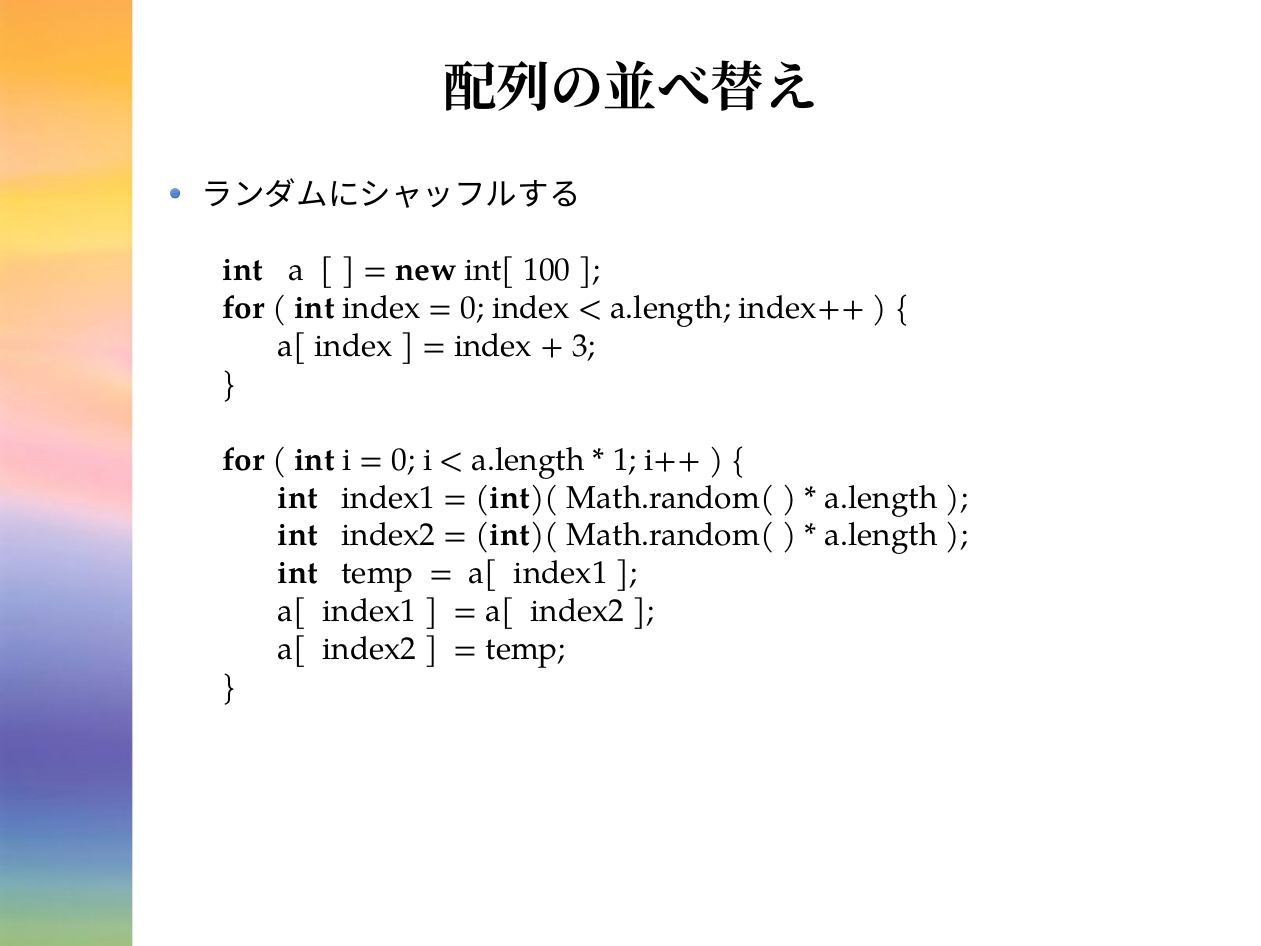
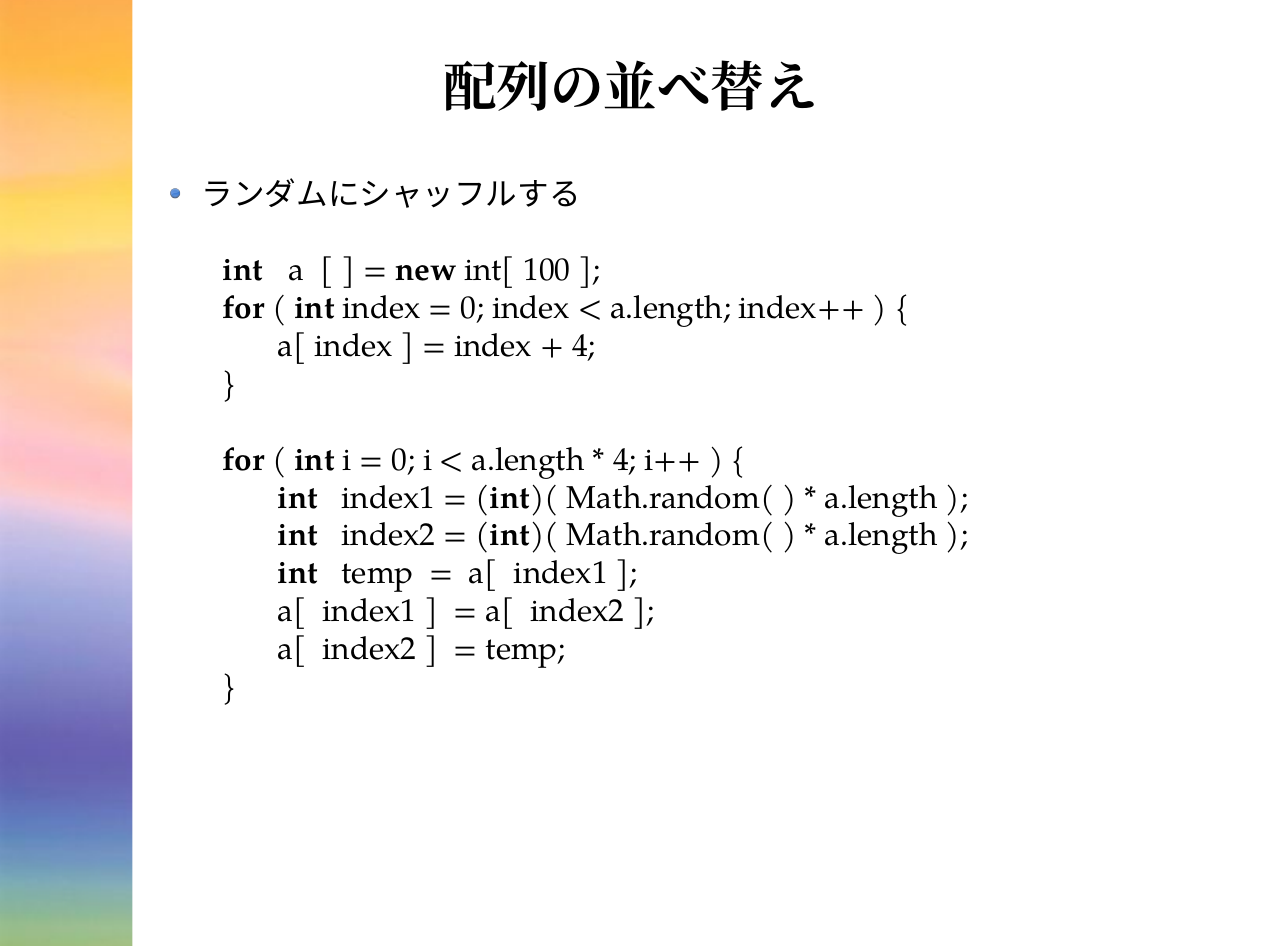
3: 3 -> 4 (584, 346)
1: 1 -> 4 (625, 460)
